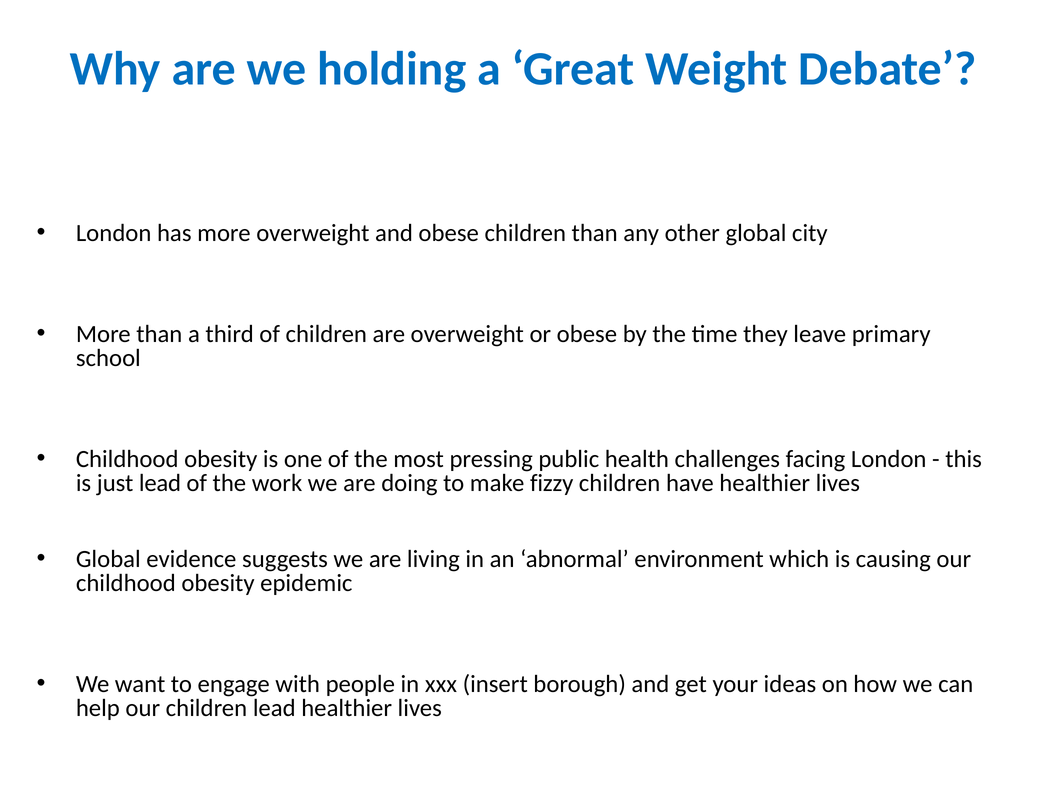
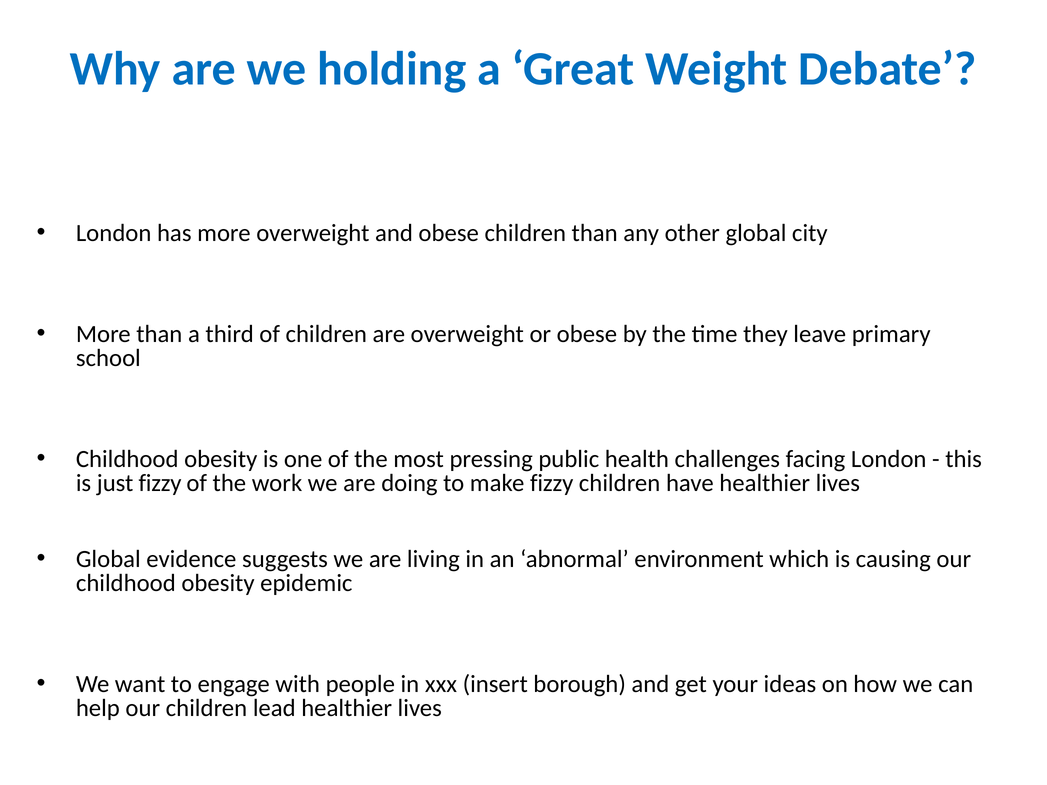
just lead: lead -> fizzy (160, 483)
